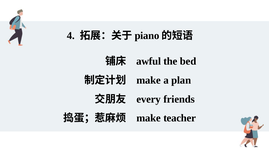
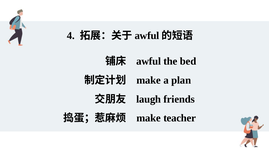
piano: piano -> awful (147, 36)
every: every -> laugh (149, 99)
